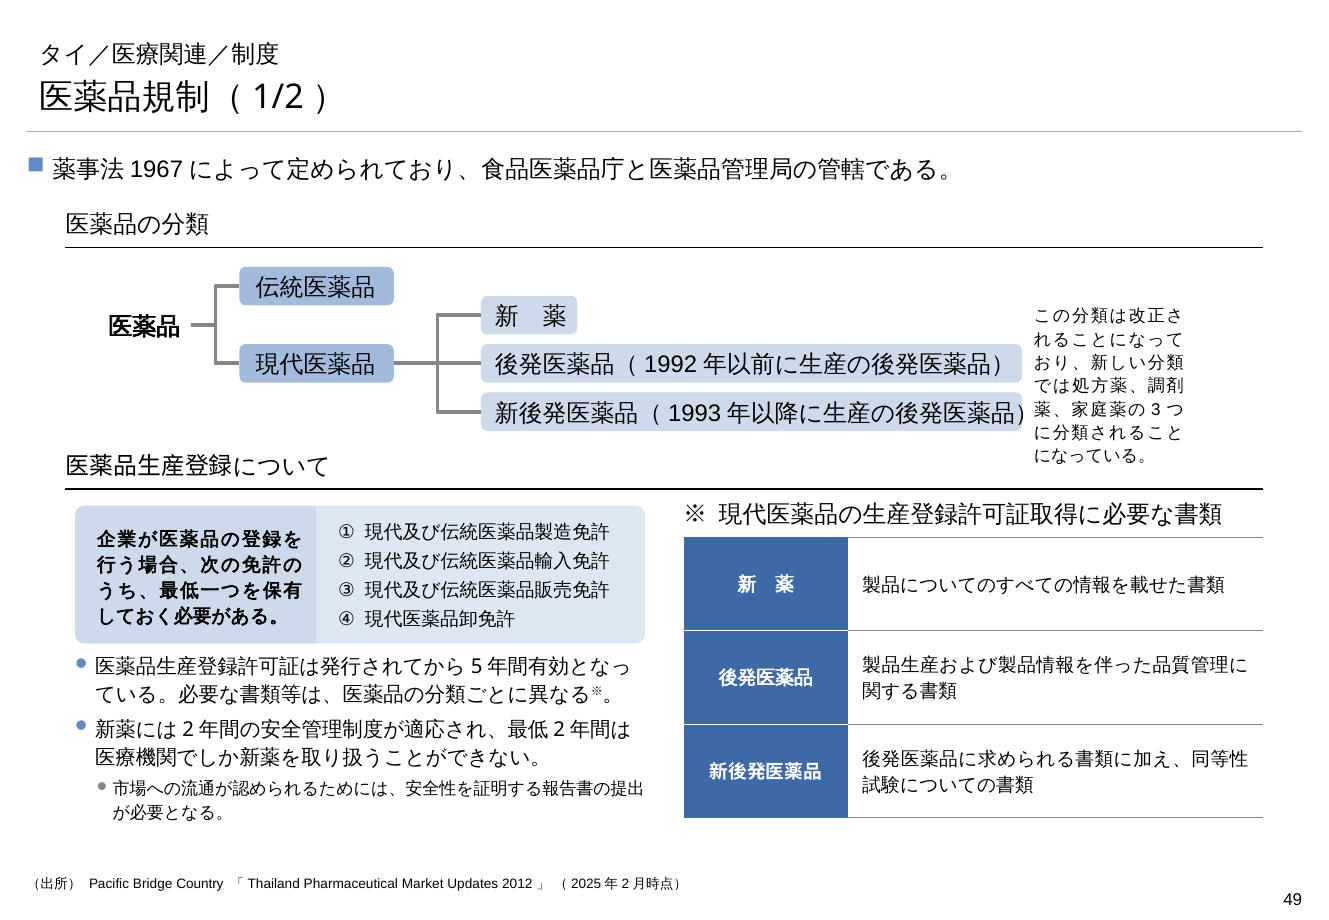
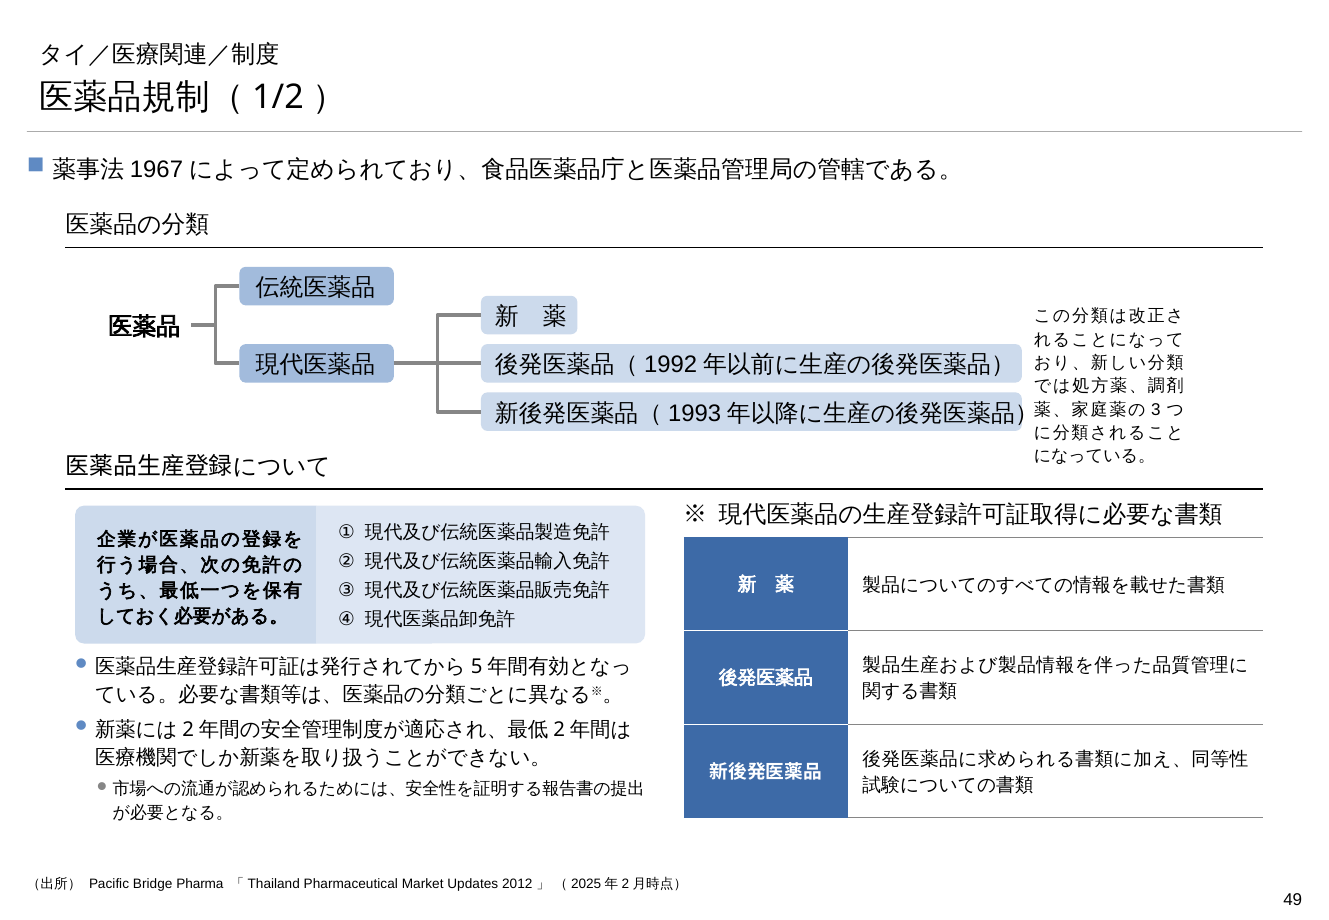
Country: Country -> Pharma (200, 885)
